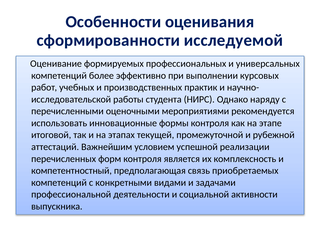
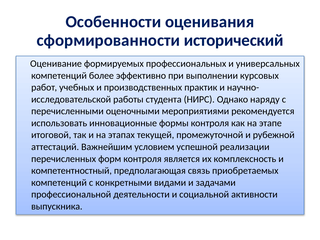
исследуемой: исследуемой -> исторический (234, 40)
